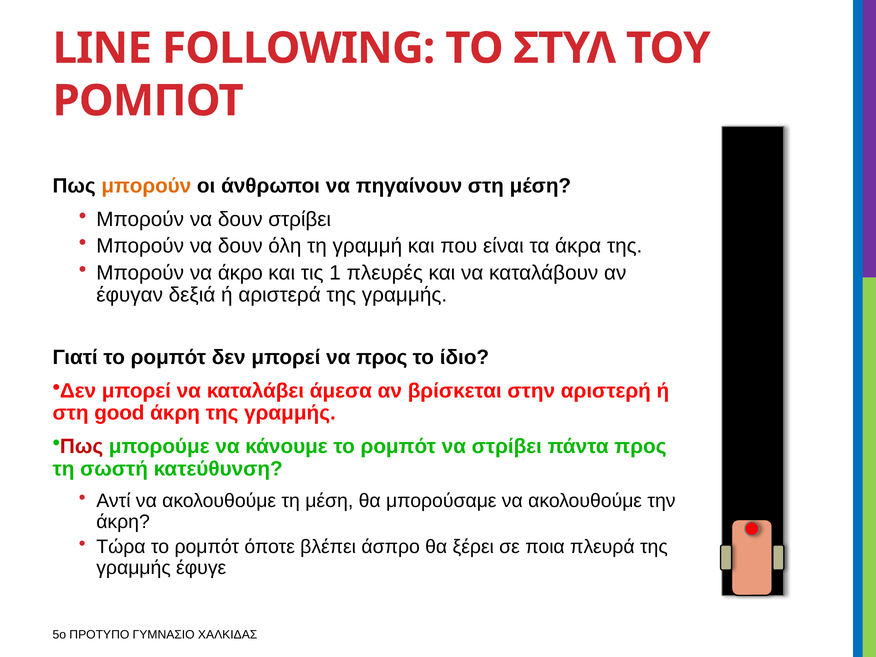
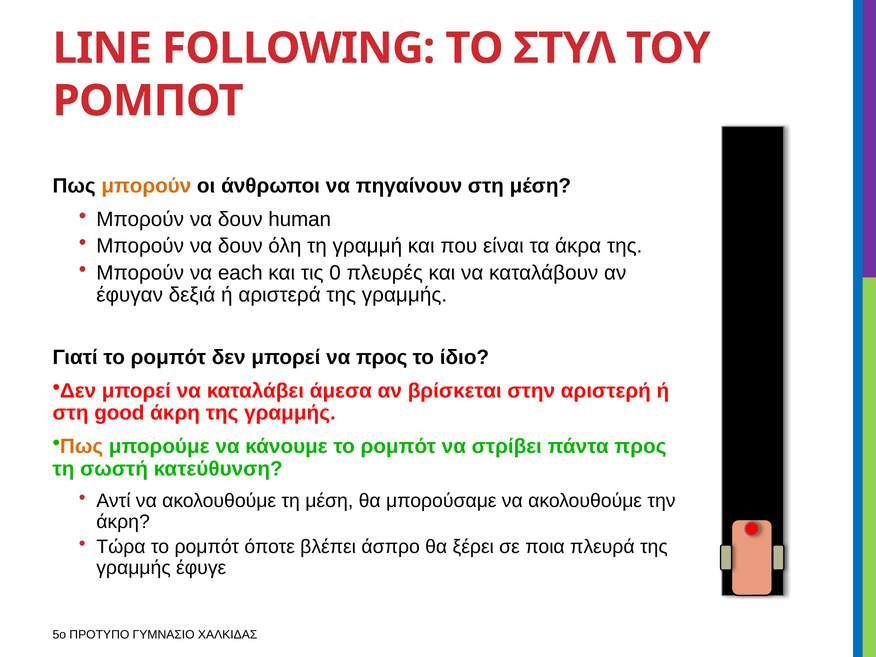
δουν στρίβει: στρίβει -> human (300, 219)
άκρο: άκρο -> each (240, 273)
1: 1 -> 0 (335, 273)
Πως colour: red -> orange (82, 446)
